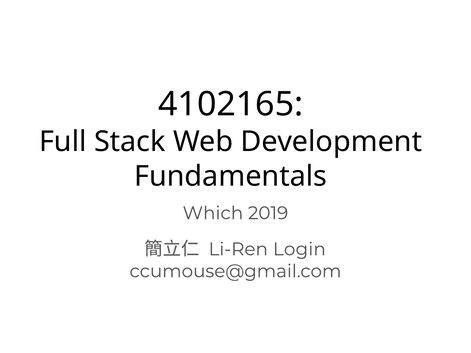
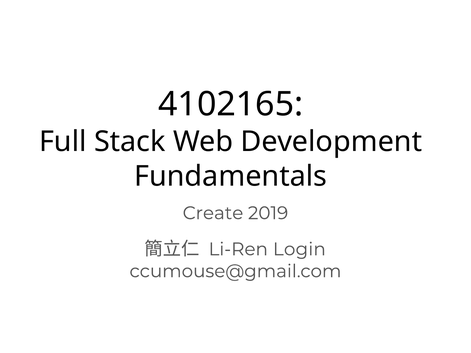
Which: Which -> Create (213, 213)
